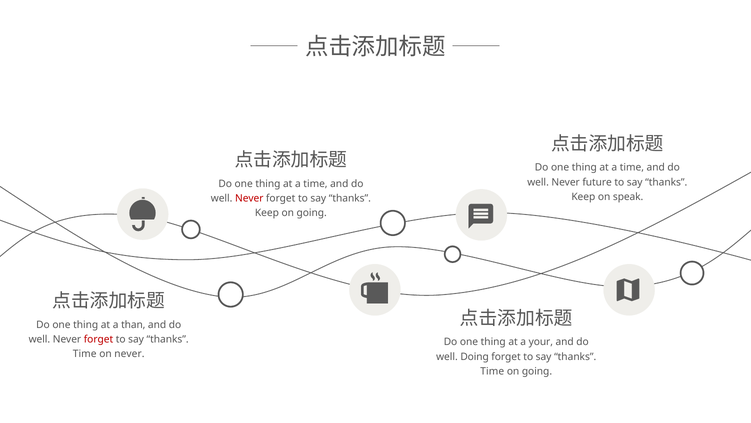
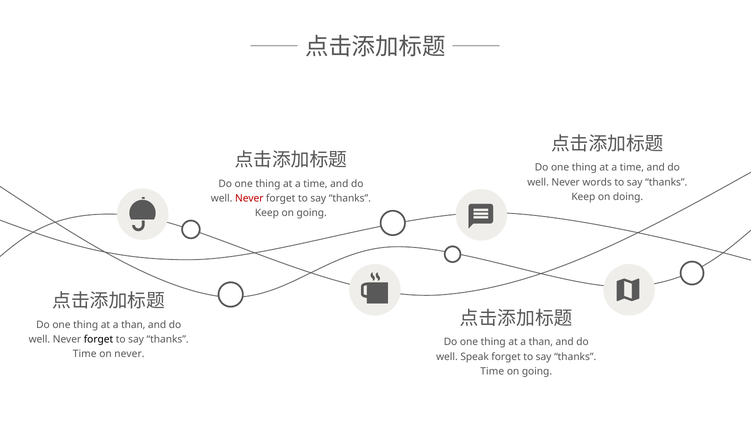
future: future -> words (597, 182)
speak: speak -> doing (628, 197)
forget colour: red -> black (98, 339)
your: your -> than (541, 342)
Doing: Doing -> Speak (475, 356)
